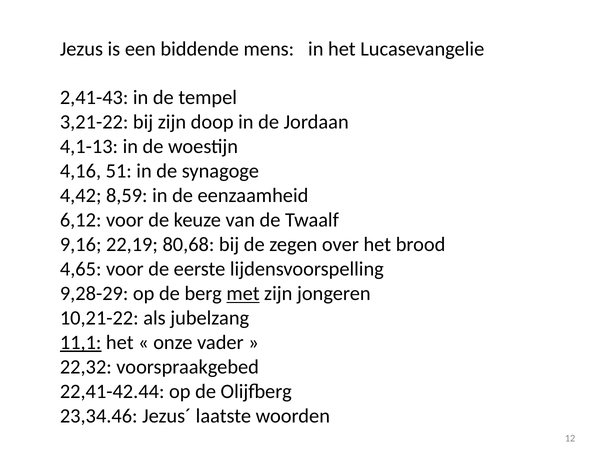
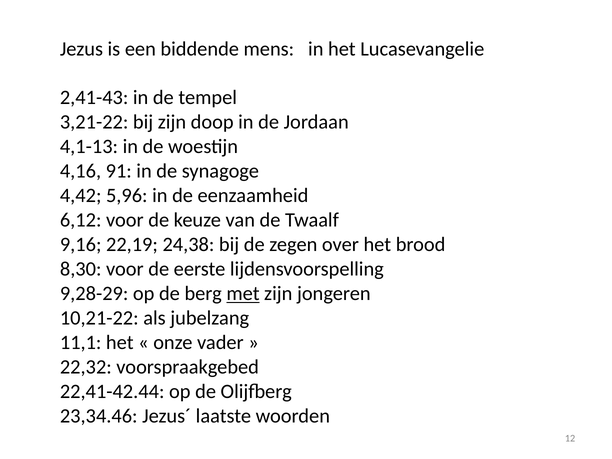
51: 51 -> 91 (119, 171)
8,59: 8,59 -> 5,96 (127, 196)
80,68: 80,68 -> 24,38 (188, 245)
4,65: 4,65 -> 8,30 (81, 269)
11,1 underline: present -> none (81, 343)
